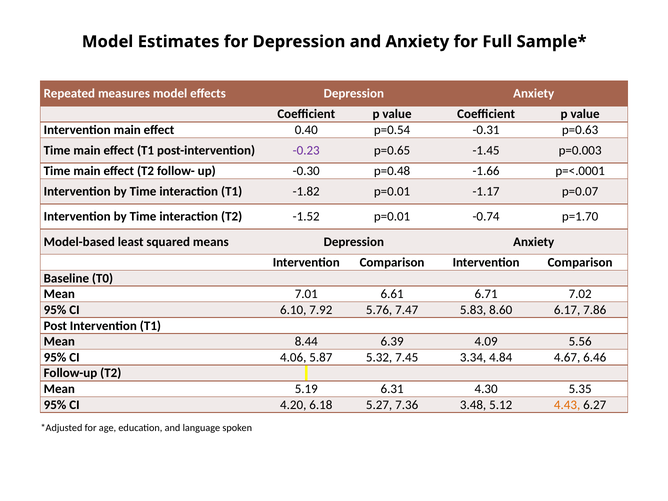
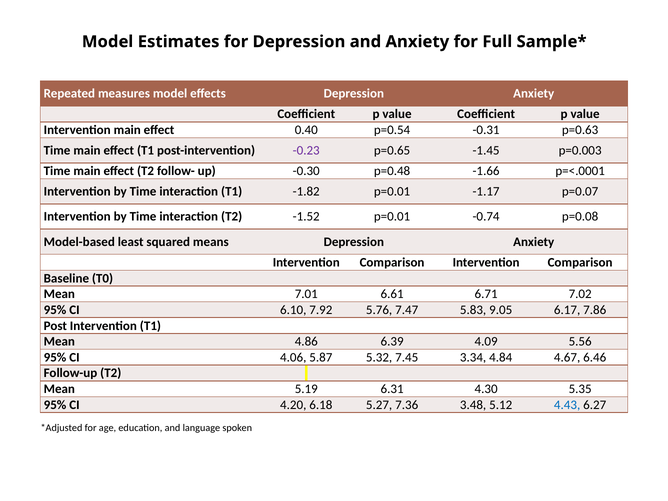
p=1.70: p=1.70 -> p=0.08 (580, 217)
8.60: 8.60 -> 9.05 (501, 310)
8.44: 8.44 -> 4.86 (306, 342)
4.43 colour: orange -> blue (567, 405)
